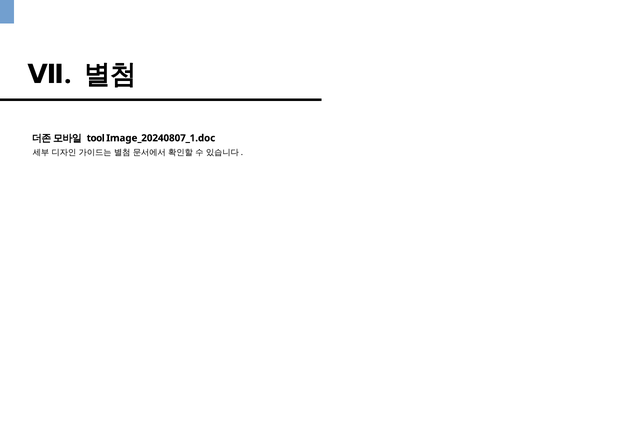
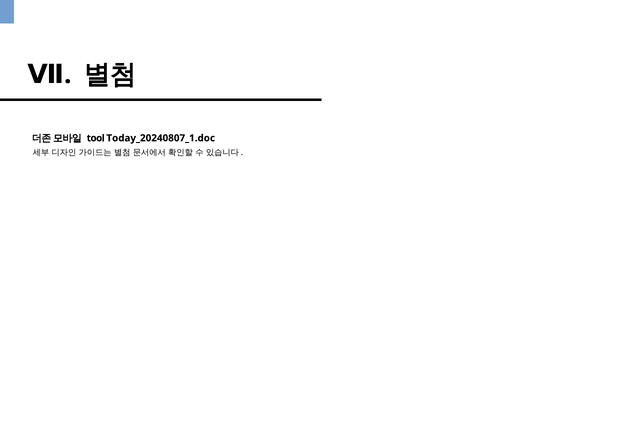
Image_20240807_1.doc: Image_20240807_1.doc -> Today_20240807_1.doc (161, 138)
